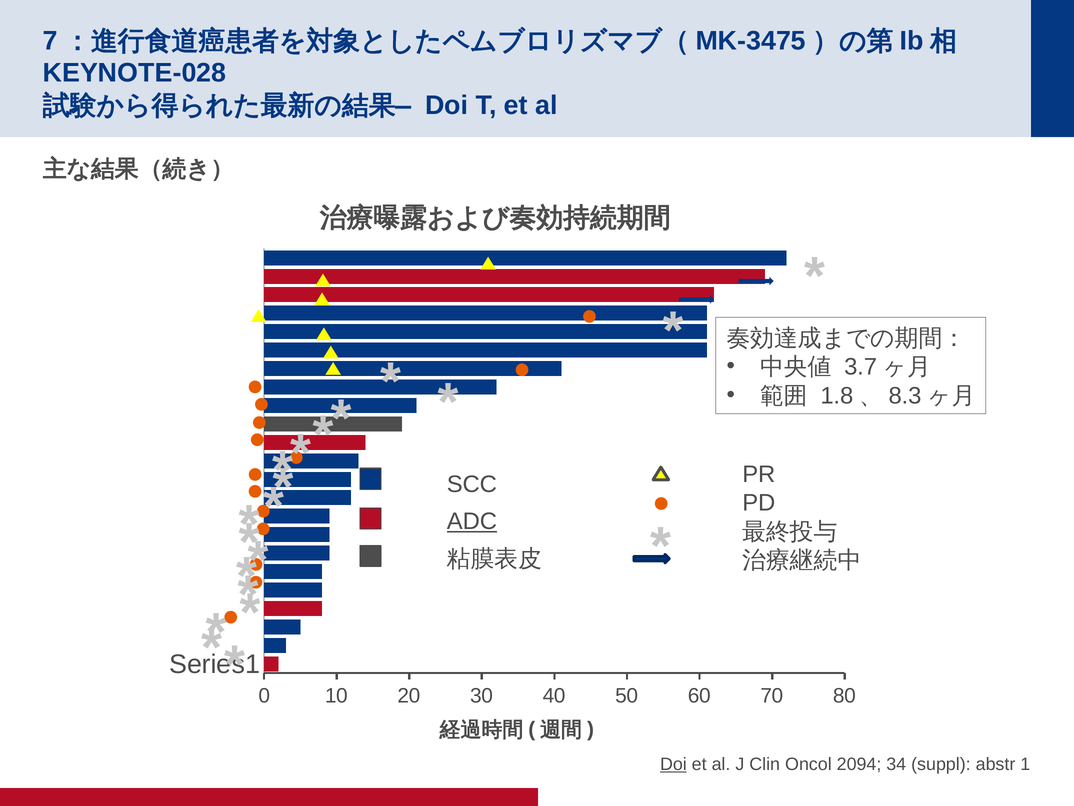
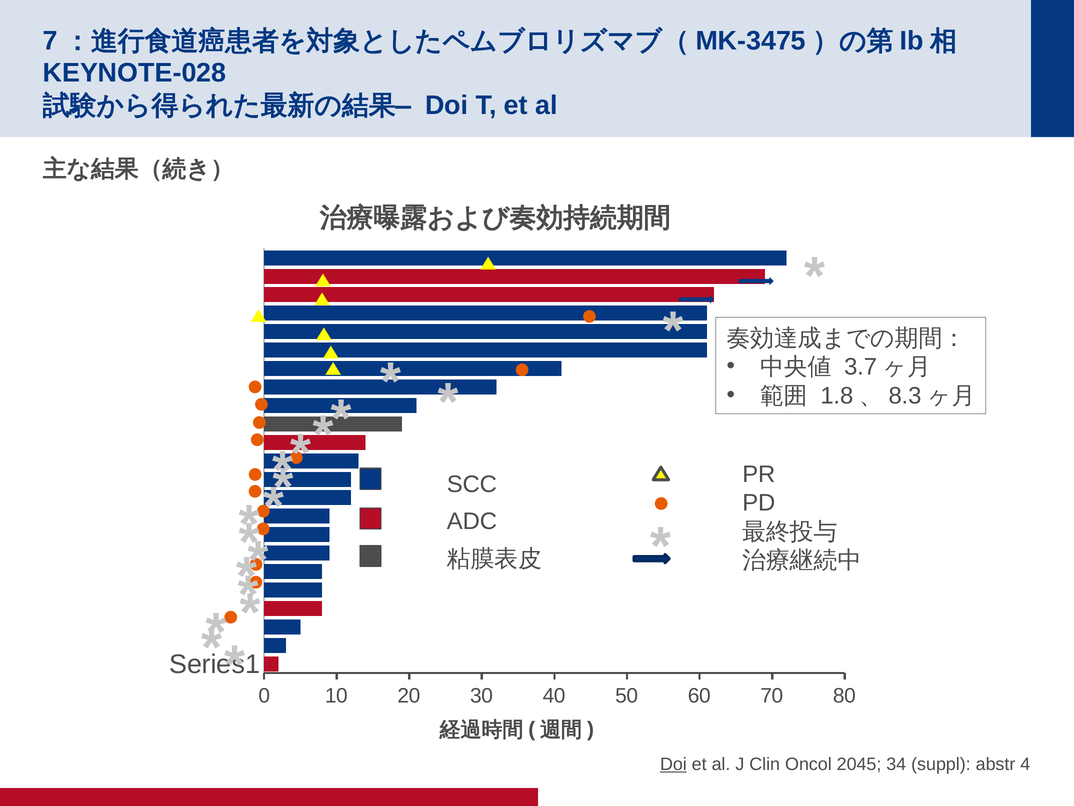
ADC underline: present -> none (472, 521)
2094: 2094 -> 2045 (859, 764)
1: 1 -> 4 (1025, 764)
